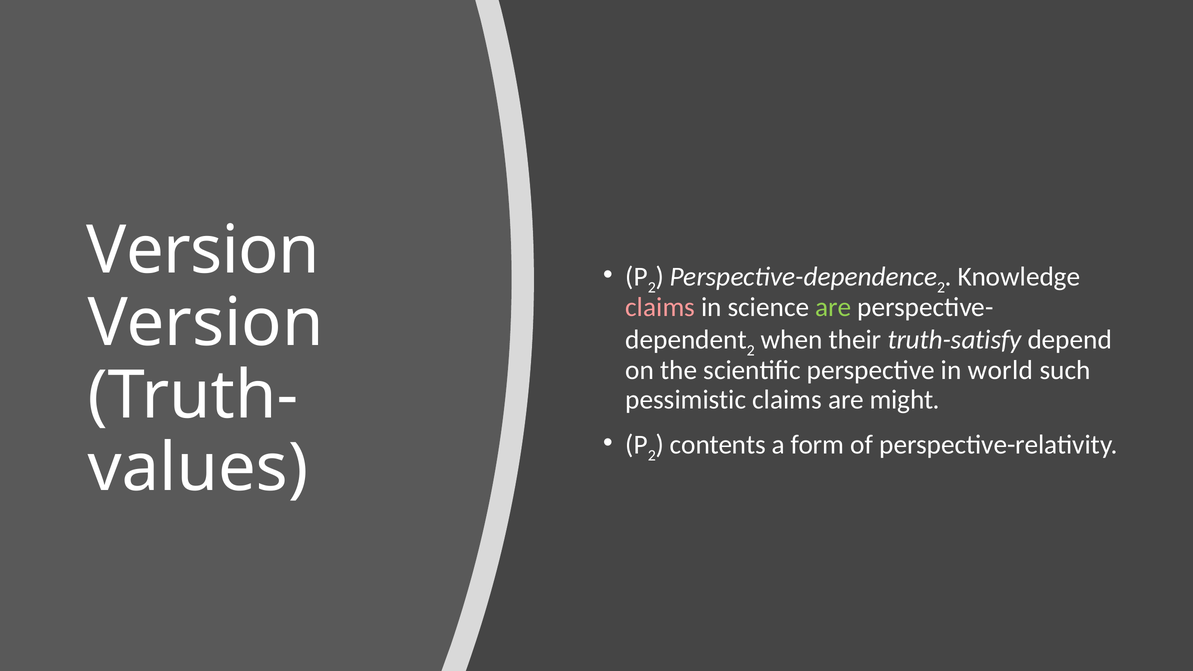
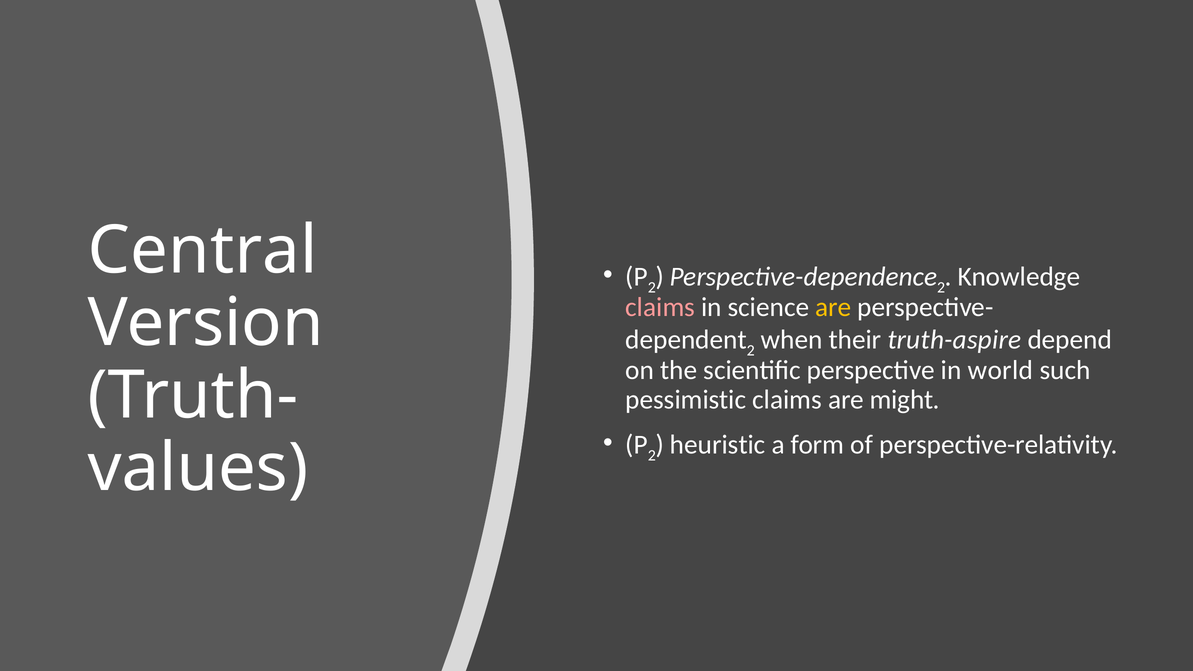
Version: Version -> Central (203, 251)
are colour: light green -> yellow (833, 307)
truth-satisfy: truth-satisfy -> truth-aspire (954, 340)
contents: contents -> heuristic (718, 445)
